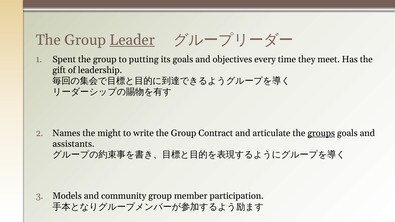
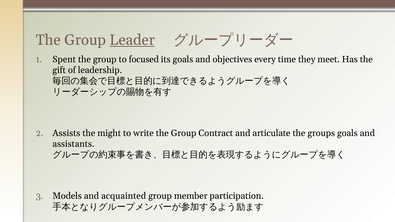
putting: putting -> focused (144, 59)
Names: Names -> Assists (66, 133)
groups underline: present -> none (321, 133)
community: community -> acquainted (124, 196)
